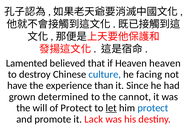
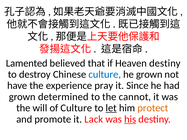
Heaven heaven: heaven -> destiny (165, 63)
he facing: facing -> grown (149, 75)
than: than -> pray (104, 86)
of Protect: Protect -> Culture (76, 108)
protect colour: blue -> orange (153, 108)
his underline: none -> present (130, 119)
